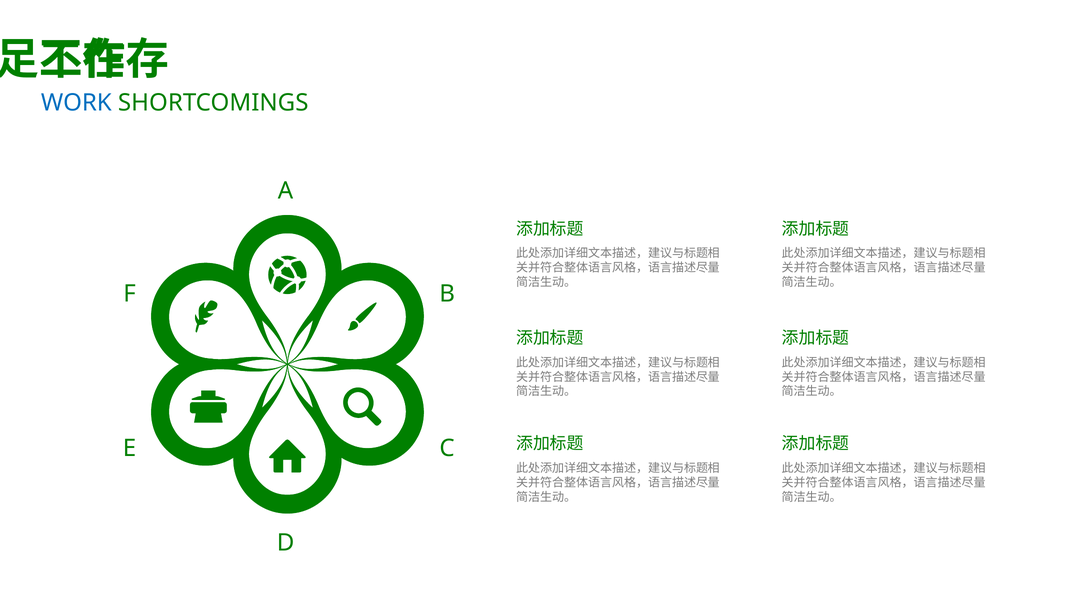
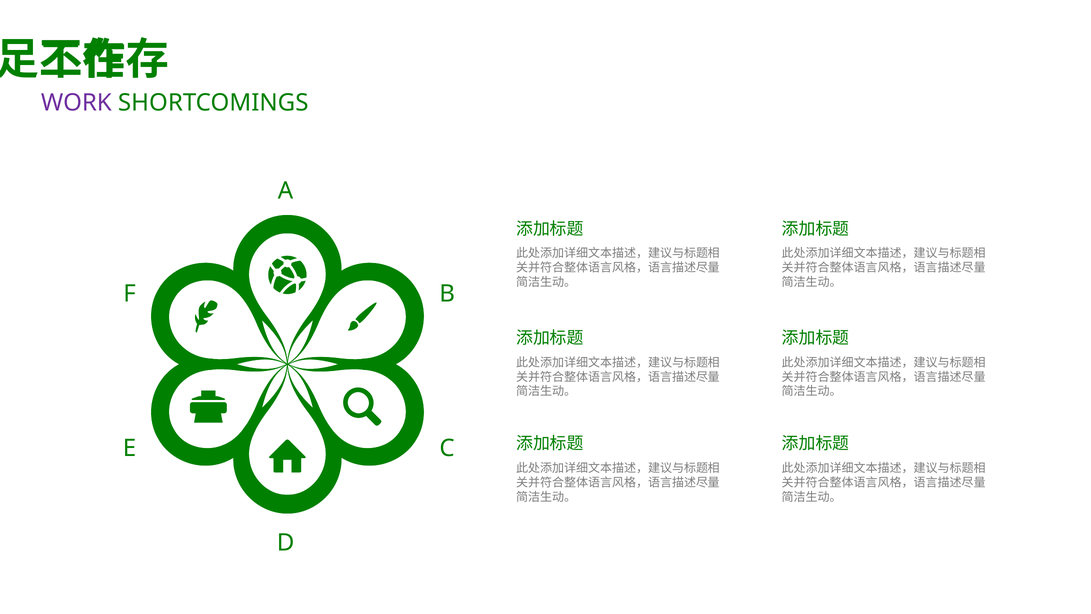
WORK colour: blue -> purple (76, 103)
